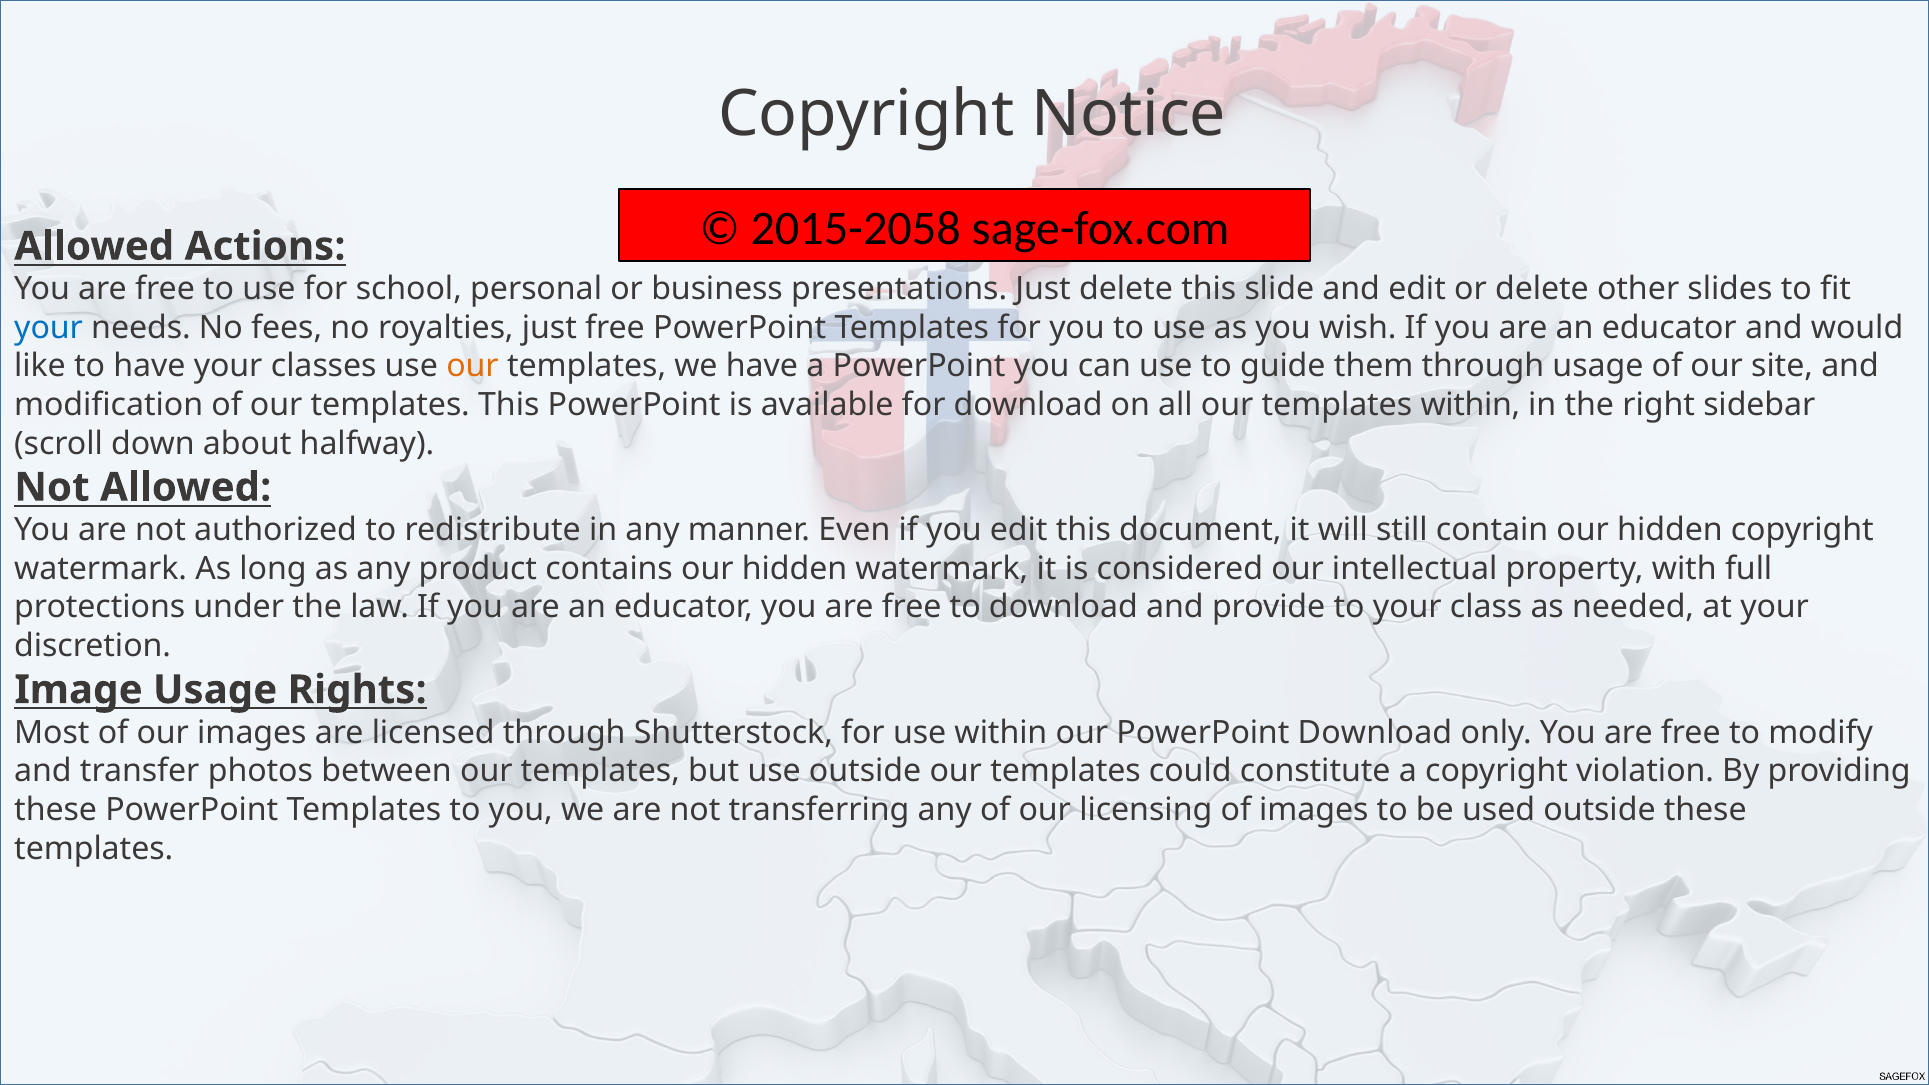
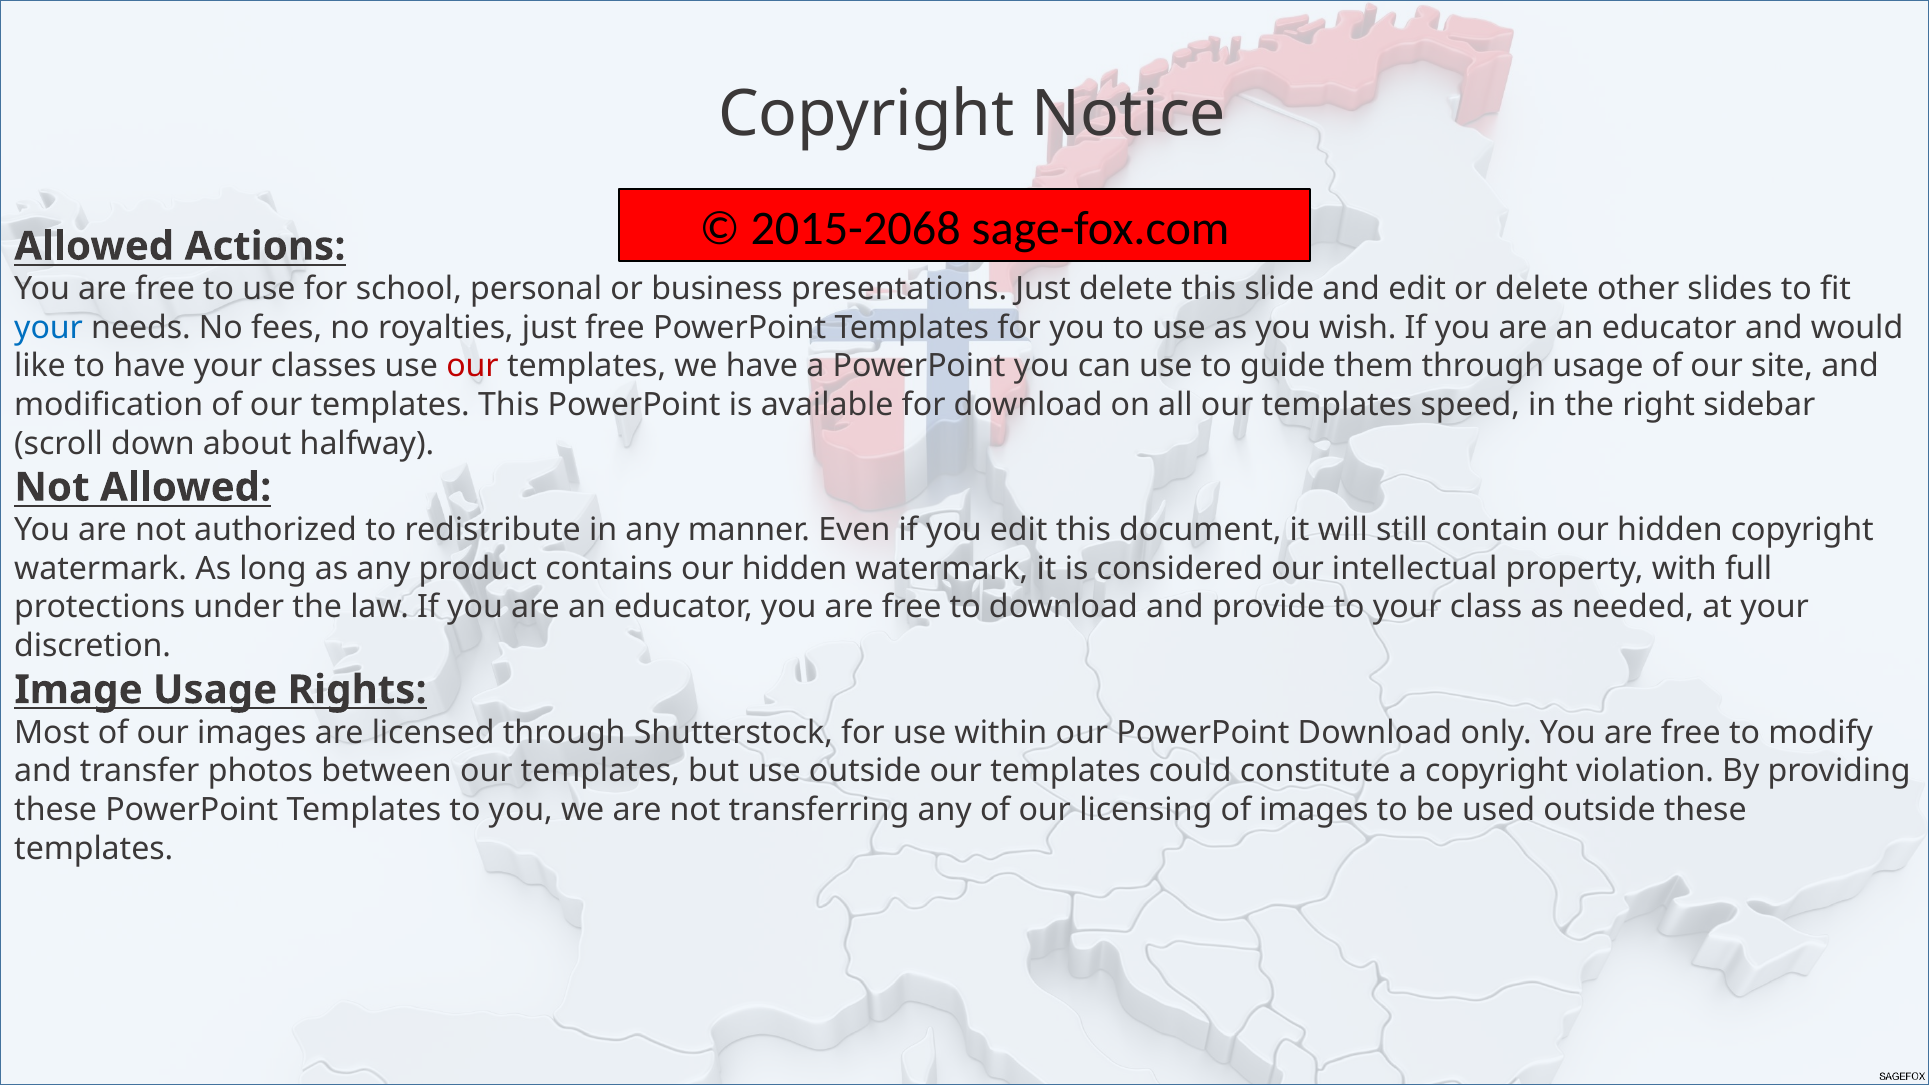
2015-2058: 2015-2058 -> 2015-2068 (856, 229)
our colour: orange -> red (473, 366)
templates within: within -> speed (1470, 405)
